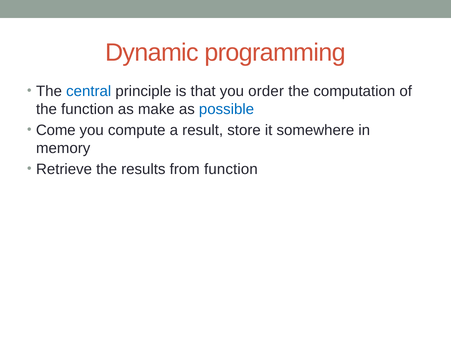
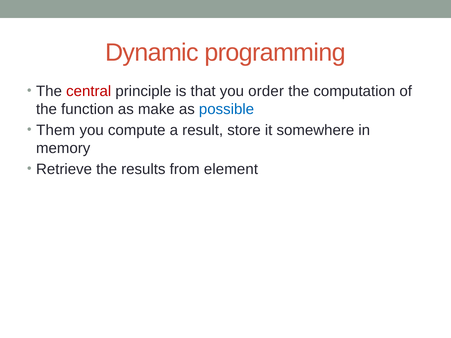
central colour: blue -> red (89, 91)
Come: Come -> Them (56, 130)
from function: function -> element (231, 169)
